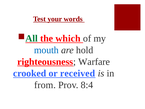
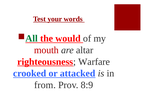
which: which -> would (68, 38)
mouth colour: blue -> red (46, 50)
hold: hold -> altar (85, 50)
received: received -> attacked (78, 73)
8:4: 8:4 -> 8:9 (87, 85)
